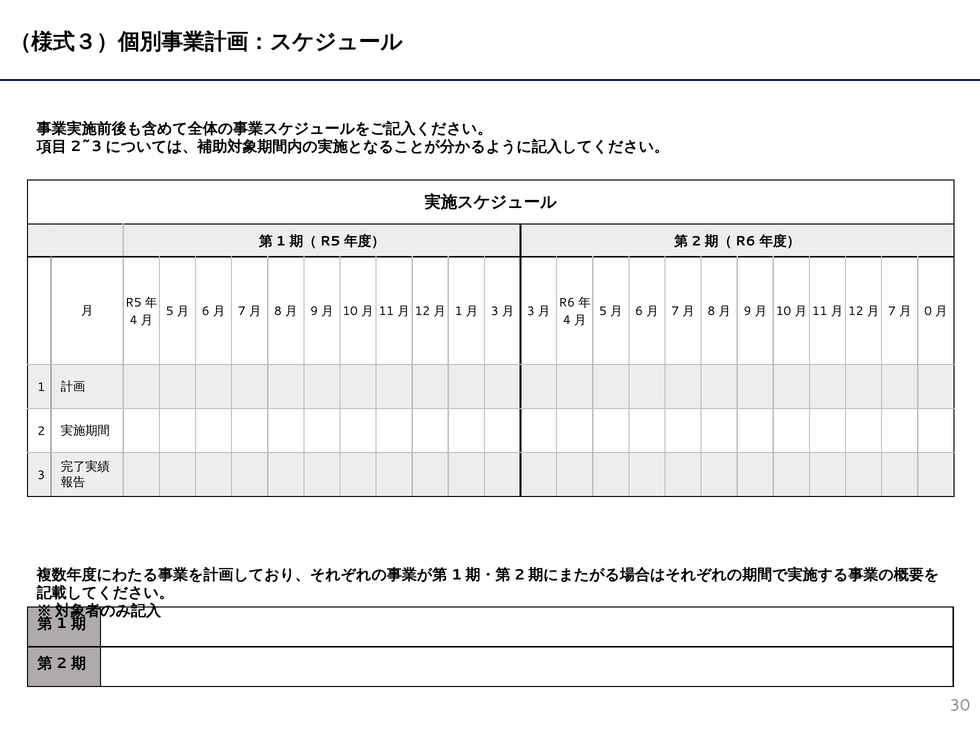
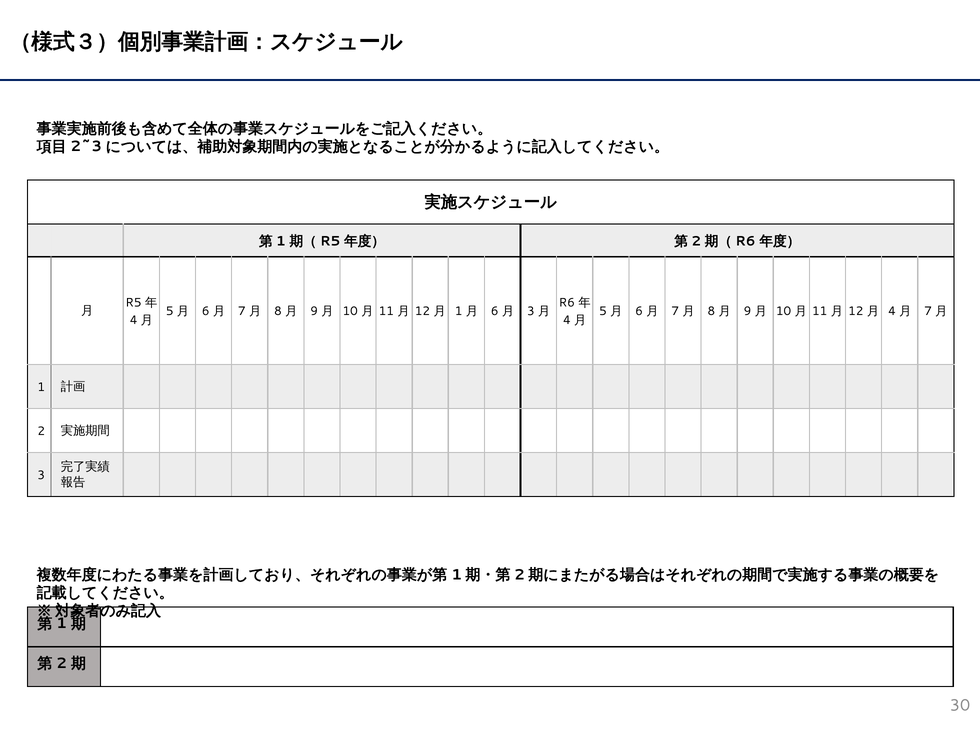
3: 3 -> 6 (495, 311)
7: 7 -> 4 (892, 311)
0: 0 -> 7 (928, 311)
